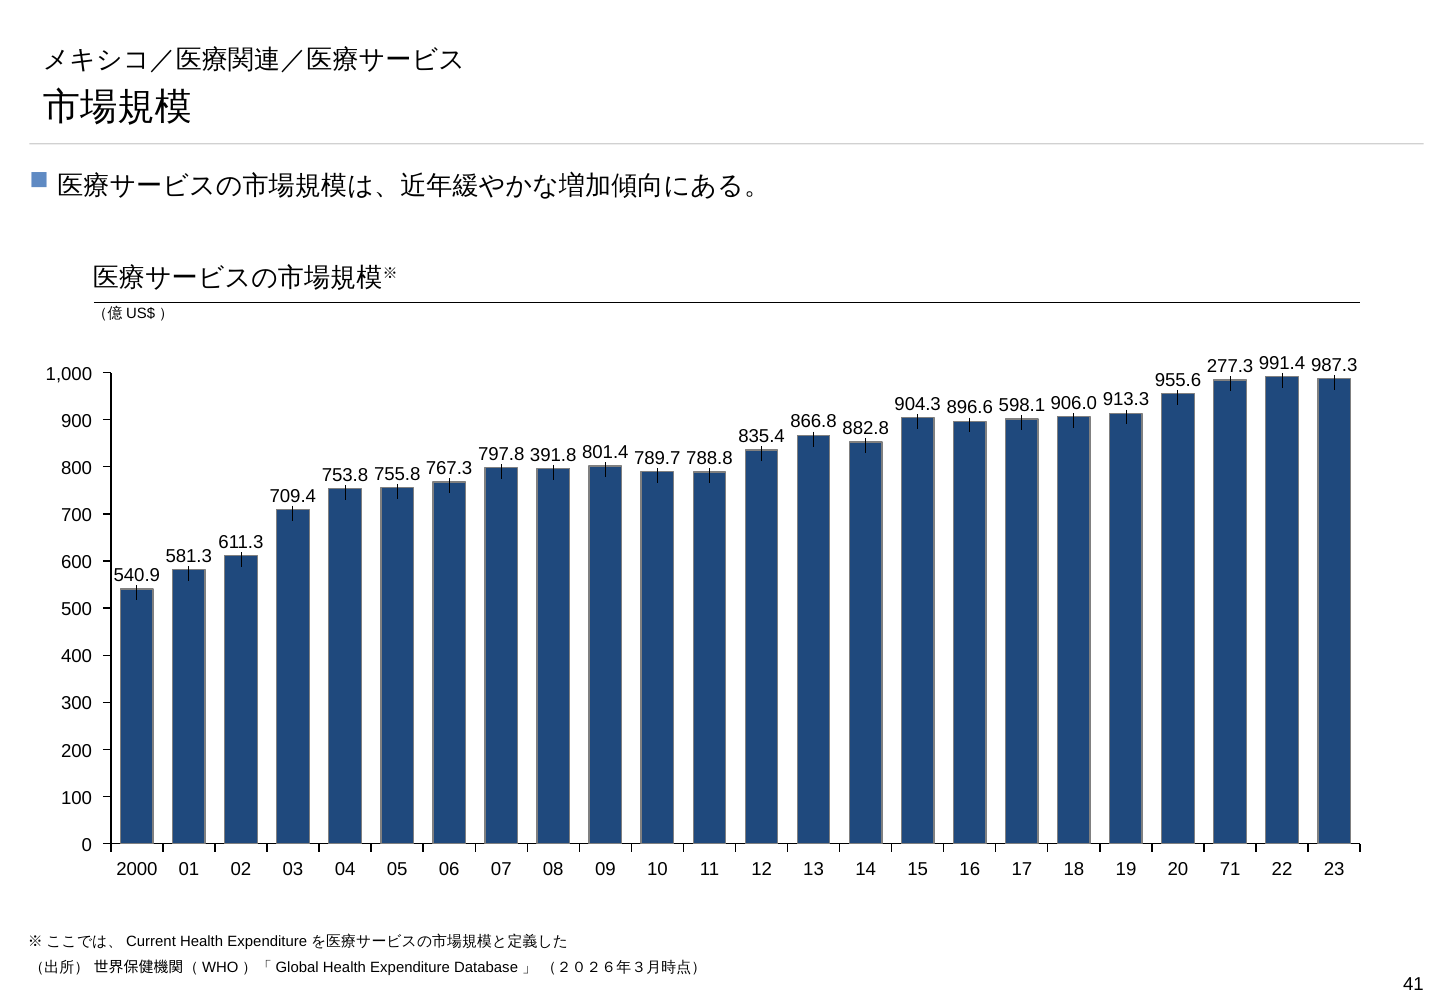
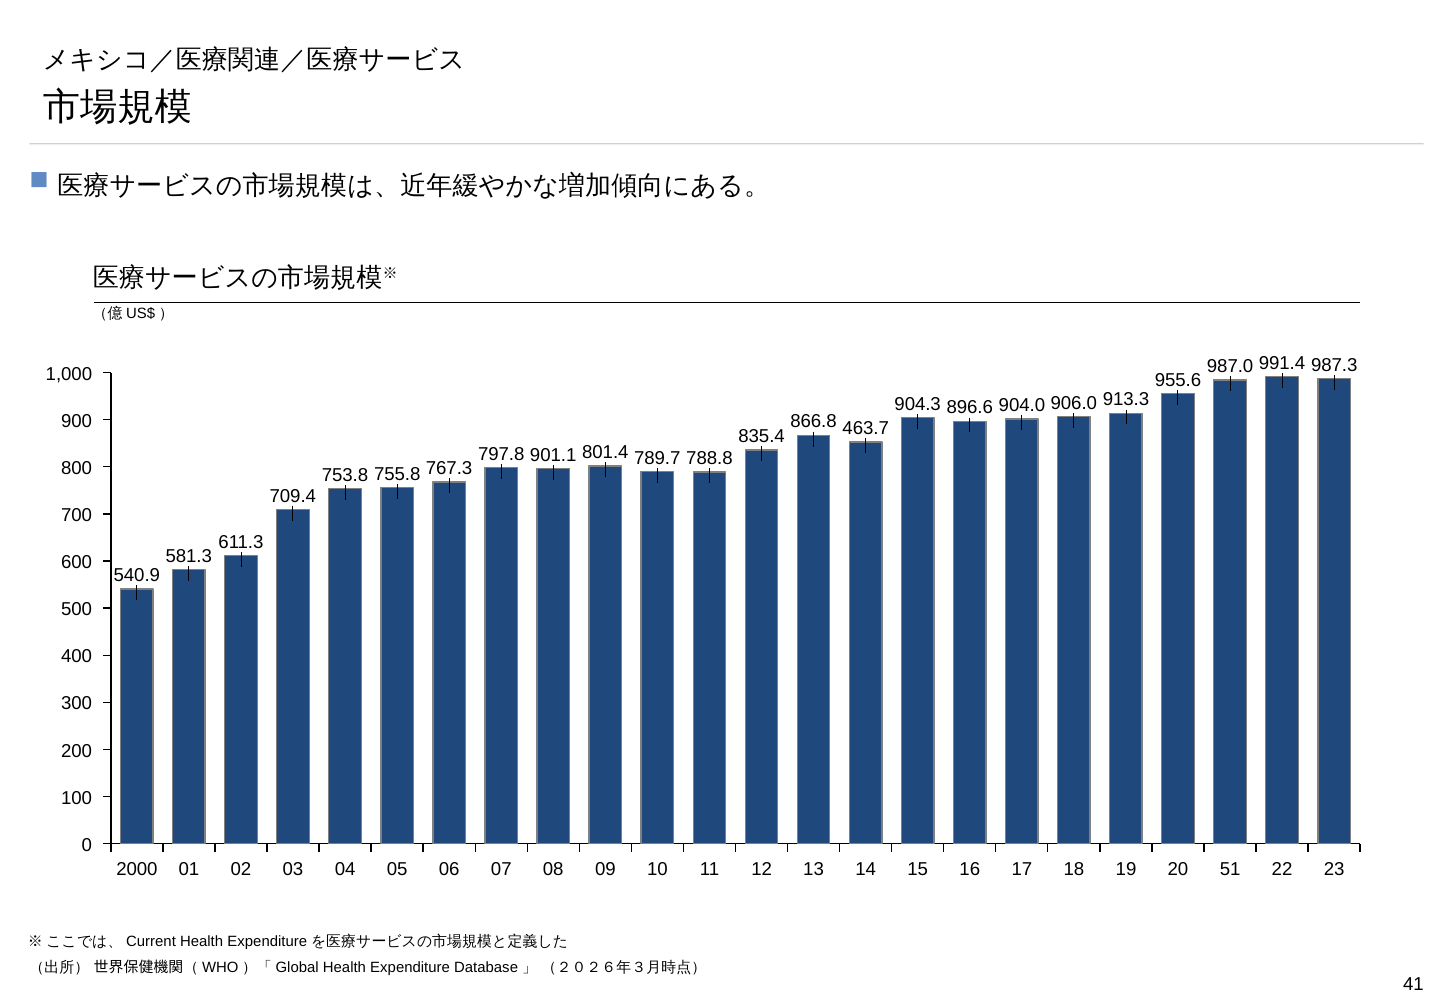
277.3: 277.3 -> 987.0 (1230, 366)
598.1: 598.1 -> 904.0 (1022, 406)
882.8: 882.8 -> 463.7 (866, 428)
391.8: 391.8 -> 901.1 (553, 455)
71: 71 -> 51 (1230, 869)
